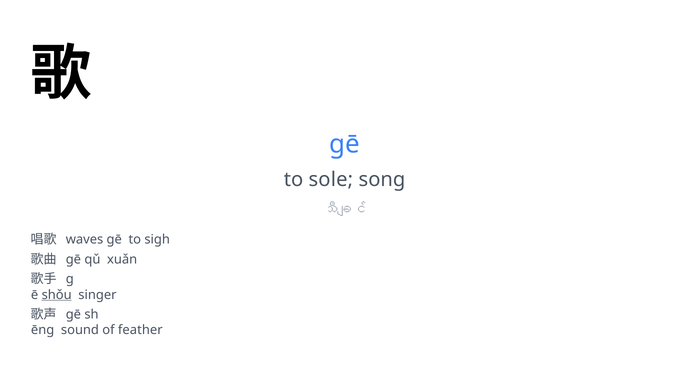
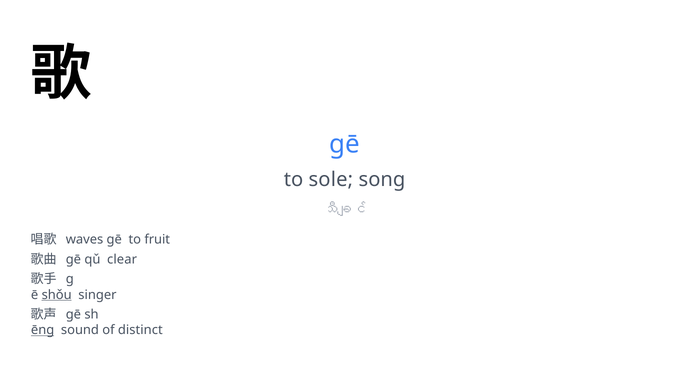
sigh: sigh -> fruit (157, 239)
xuǎn: xuǎn -> clear (122, 259)
ēng underline: none -> present (43, 330)
feather: feather -> distinct (140, 330)
